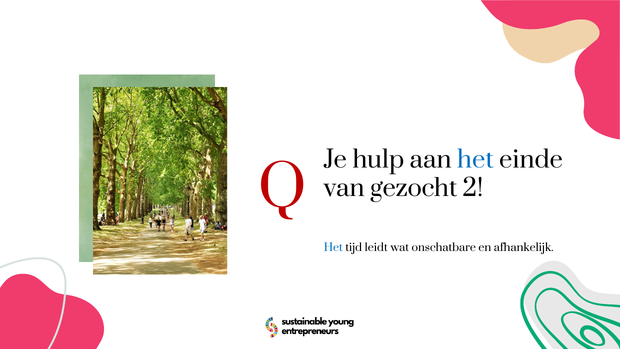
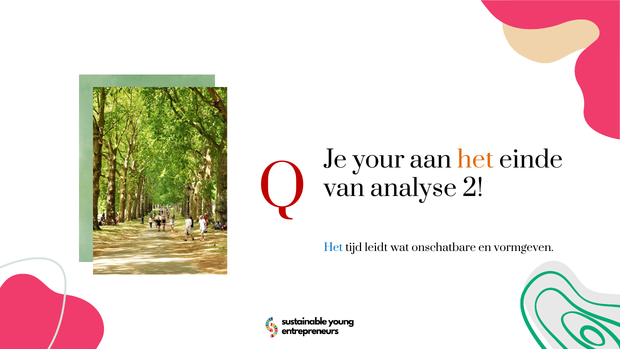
hulp: hulp -> your (379, 160)
het colour: blue -> orange (476, 160)
gezocht: gezocht -> analyse (414, 188)
afhankelijk: afhankelijk -> vormgeven (524, 248)
